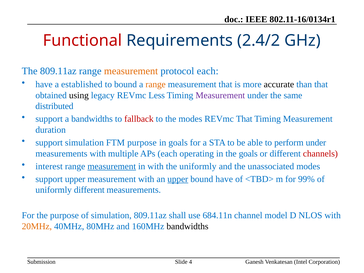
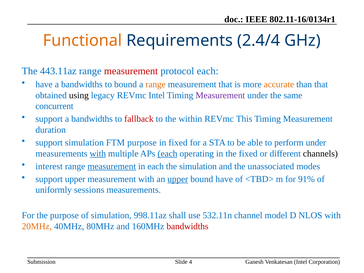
Functional colour: red -> orange (83, 41)
2.4/2: 2.4/2 -> 2.4/4 (259, 41)
The 809.11az: 809.11az -> 443.11az (58, 71)
measurement colour: orange -> red (131, 71)
have a established: established -> bandwidths (82, 84)
accurate colour: black -> orange (279, 84)
REVmc Less: Less -> Intel (157, 95)
distributed: distributed -> concurrent (54, 106)
the modes: modes -> within (190, 119)
REVmc That: That -> This (244, 119)
in goals: goals -> fixed (178, 143)
with underline: none -> present (98, 154)
each underline: none -> present (167, 154)
the goals: goals -> fixed (248, 154)
channels colour: red -> black (320, 154)
in with: with -> each (156, 166)
the uniformly: uniformly -> simulation (198, 166)
99%: 99% -> 91% (306, 179)
uniformly different: different -> sessions (89, 190)
simulation 809.11az: 809.11az -> 998.11az (150, 215)
684.11n: 684.11n -> 532.11n (217, 215)
bandwidths colour: black -> red (187, 226)
